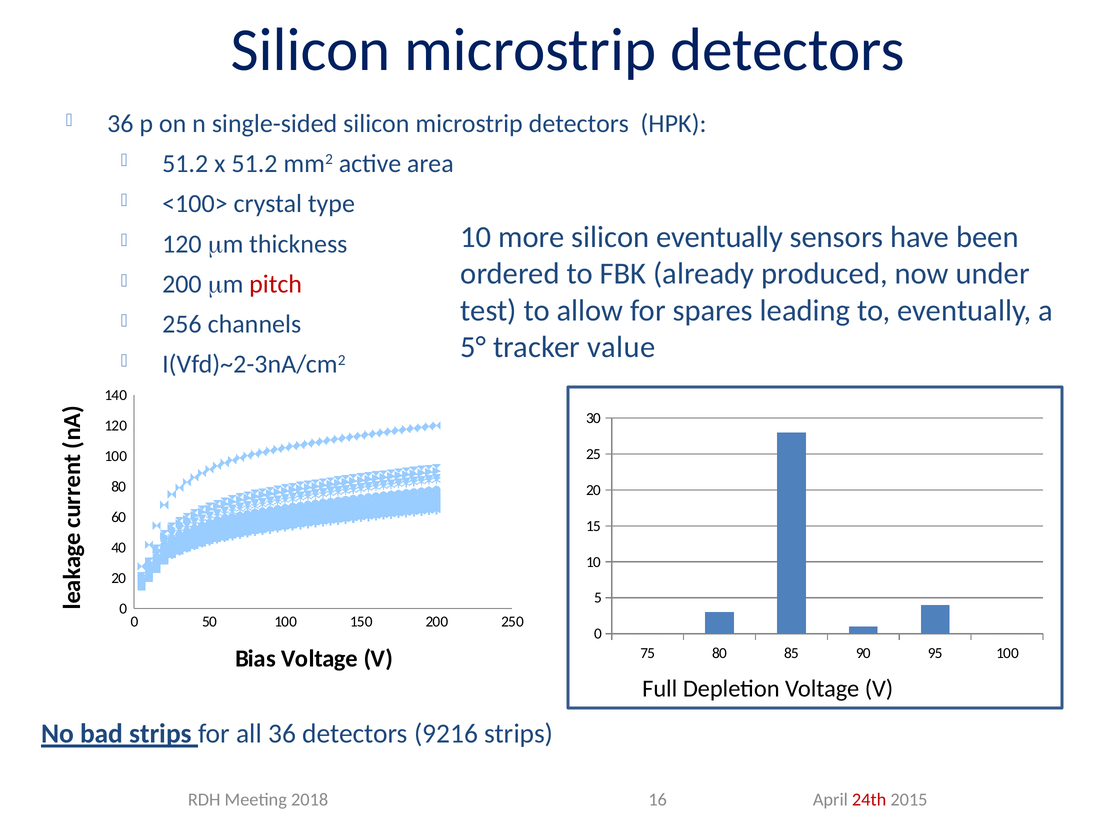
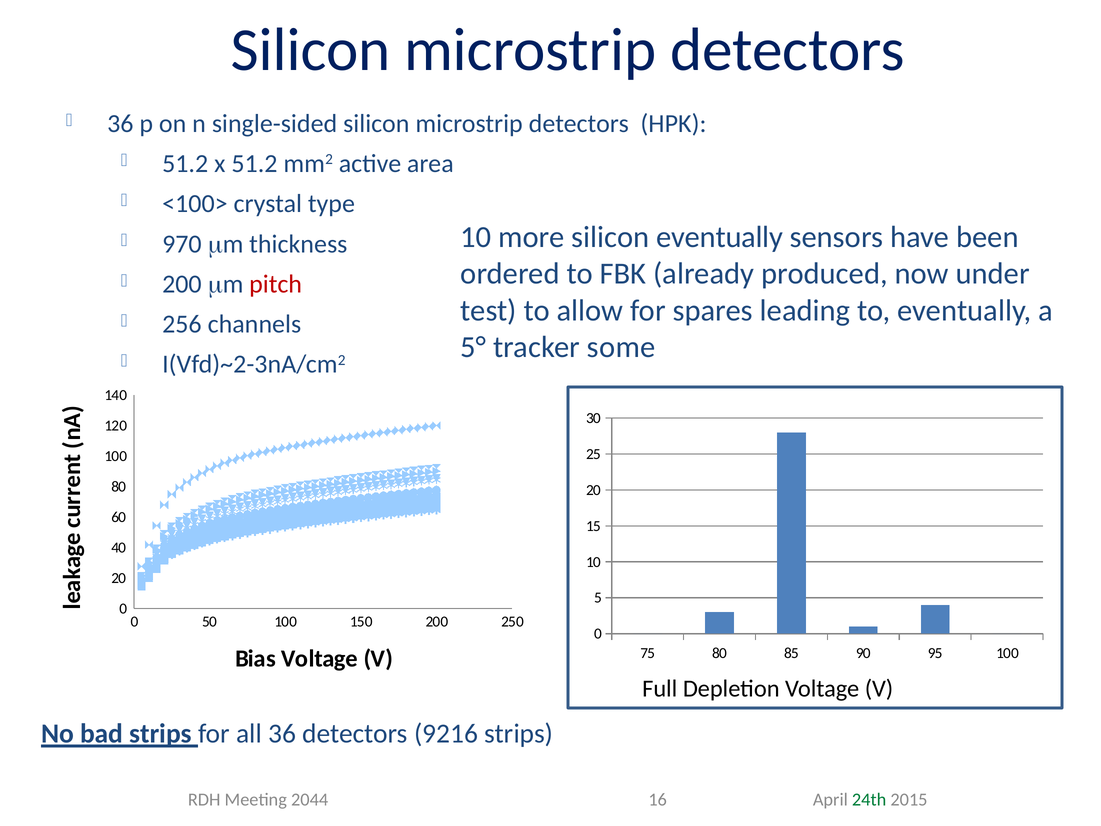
120: 120 -> 970 (182, 244)
value: value -> some (621, 347)
2018: 2018 -> 2044 (310, 800)
24th colour: red -> green (869, 800)
